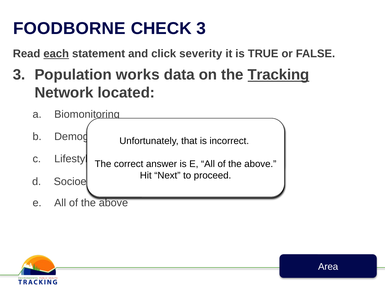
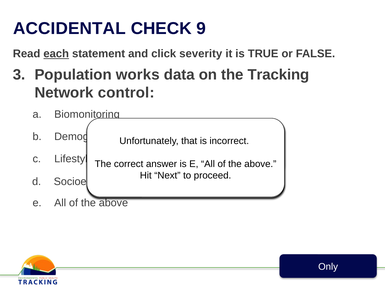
FOODBORNE: FOODBORNE -> ACCIDENTAL (69, 28)
CHECK 3: 3 -> 9 (201, 28)
Tracking underline: present -> none (278, 75)
located: located -> control (126, 93)
Area: Area -> Only (328, 266)
